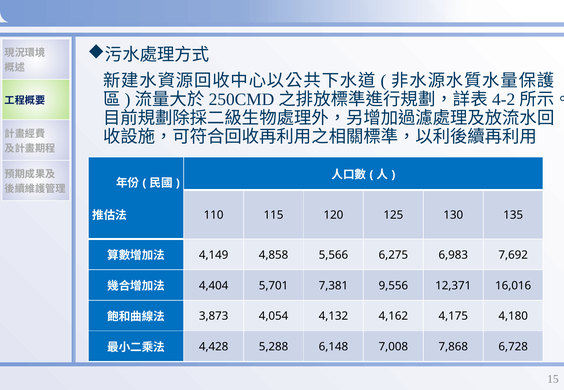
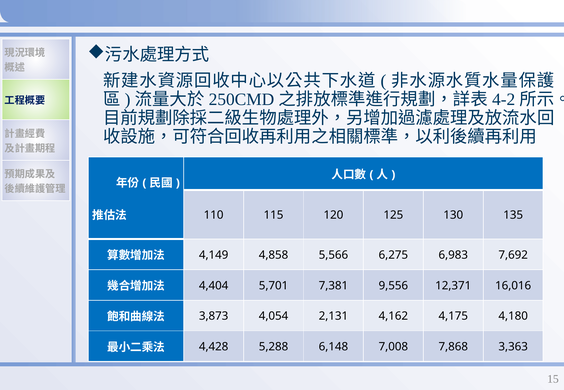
4,132: 4,132 -> 2,131 (333, 317)
6,728: 6,728 -> 3,363 (513, 347)
